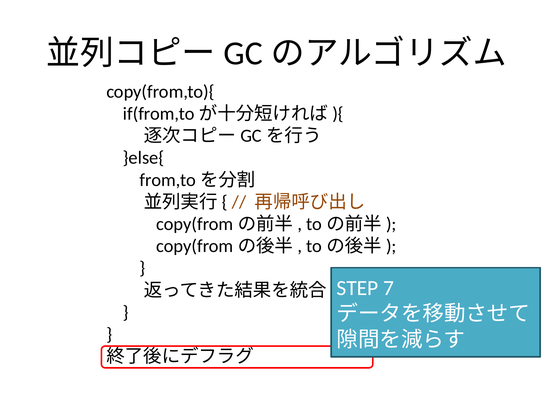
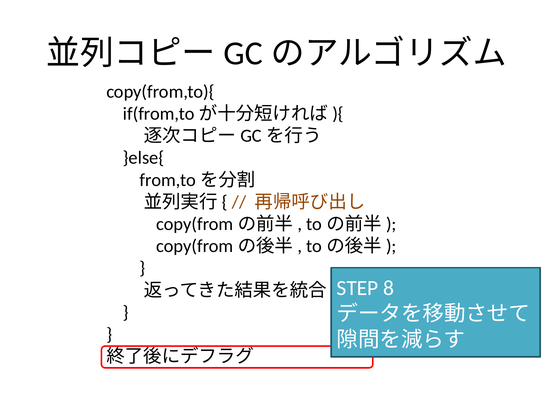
7: 7 -> 8 (389, 289)
